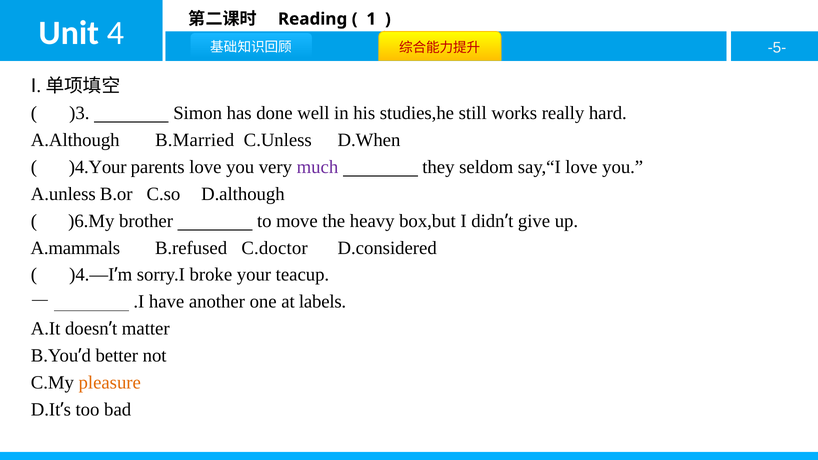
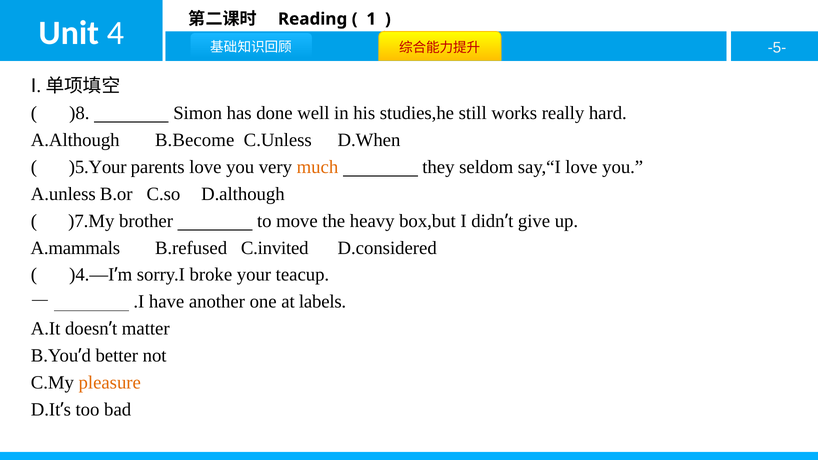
)3: )3 -> )8 (79, 113)
B.Married: B.Married -> B.Become (195, 140)
)4.Your: )4.Your -> )5.Your (98, 167)
much colour: purple -> orange (317, 167)
)6.My: )6.My -> )7.My (91, 221)
C.doctor: C.doctor -> C.invited (275, 248)
